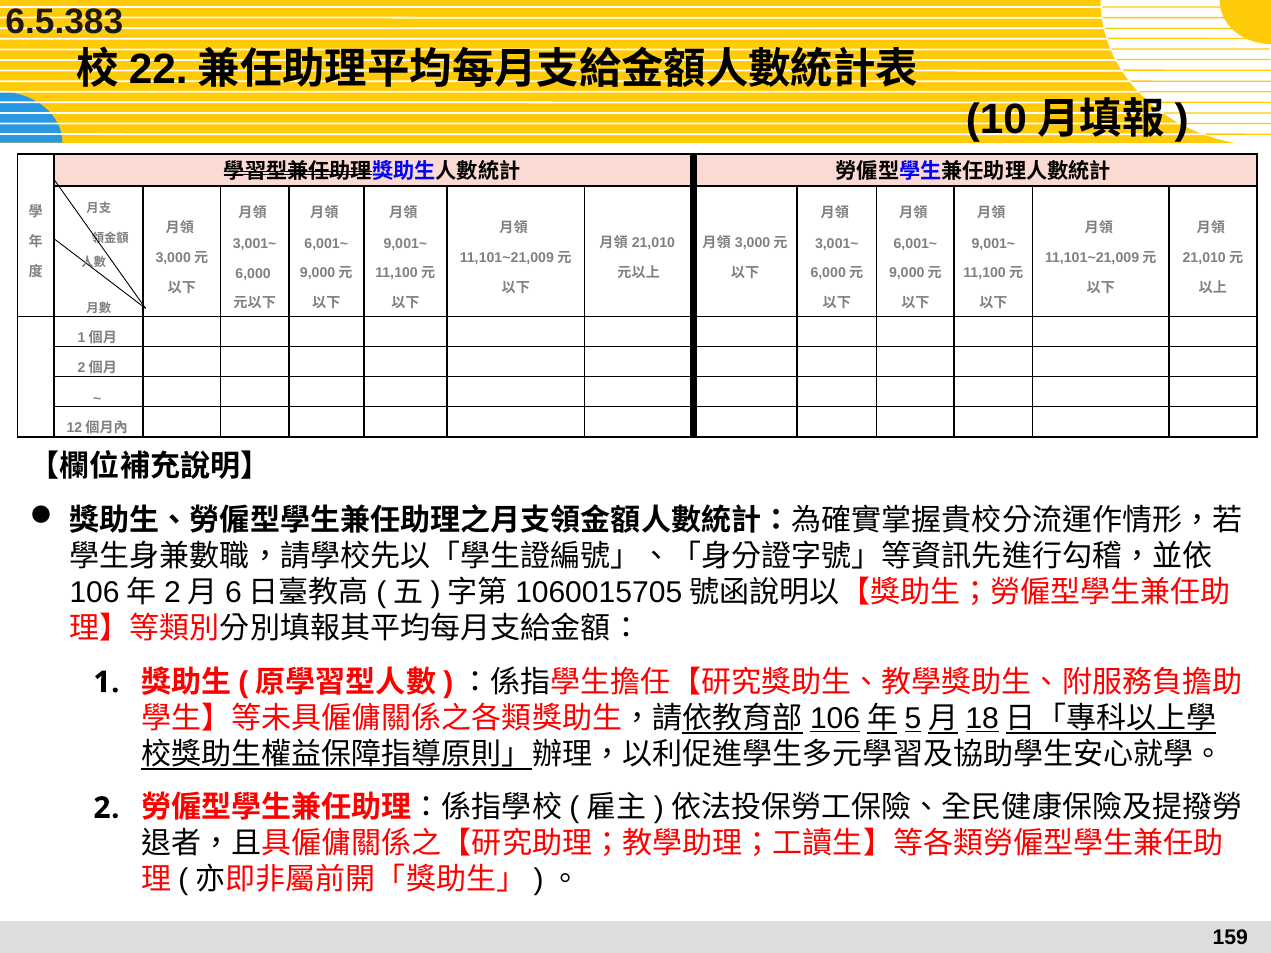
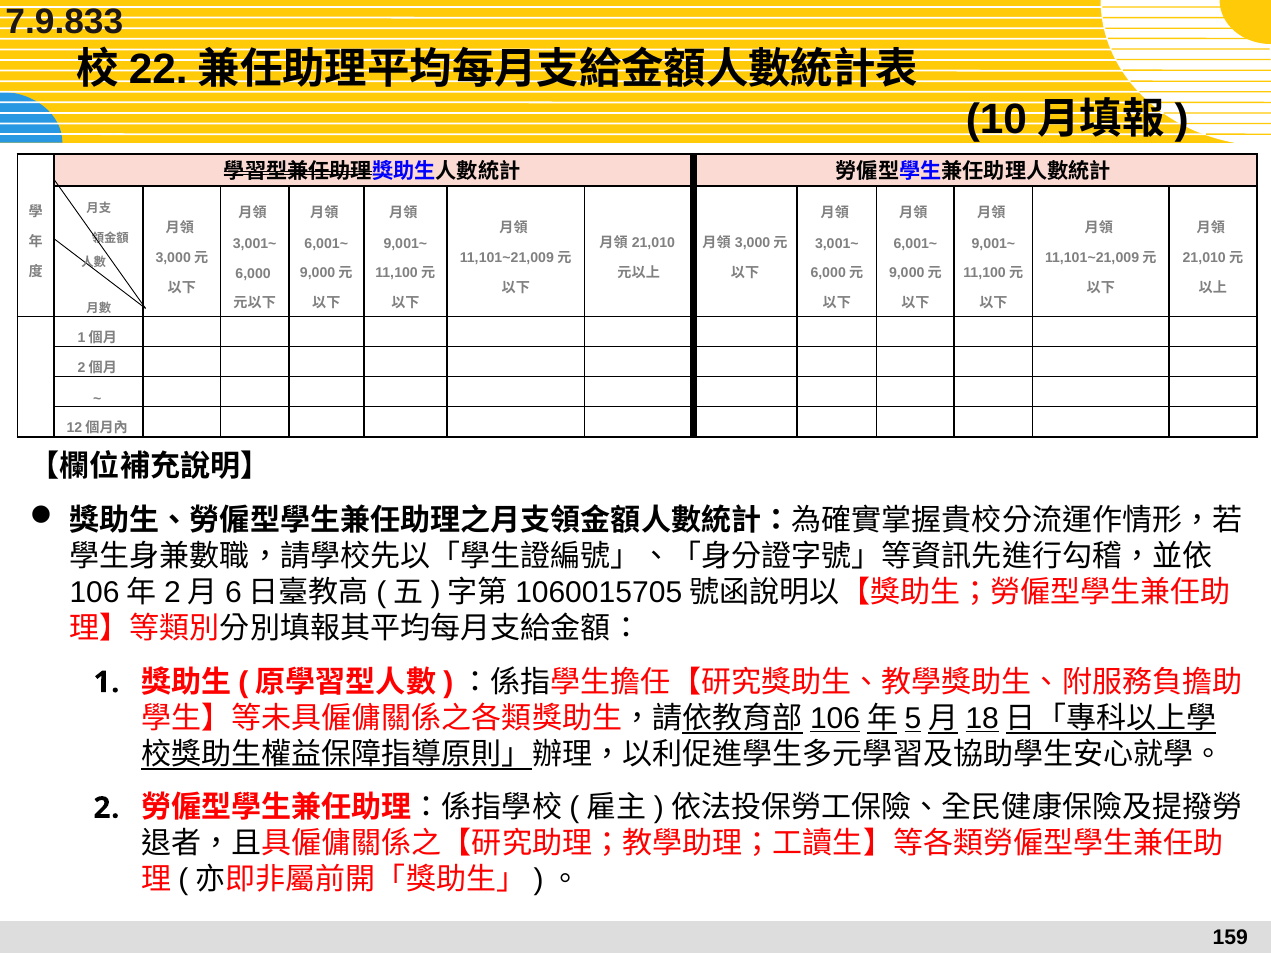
6.5.383: 6.5.383 -> 7.9.833 (64, 21)
